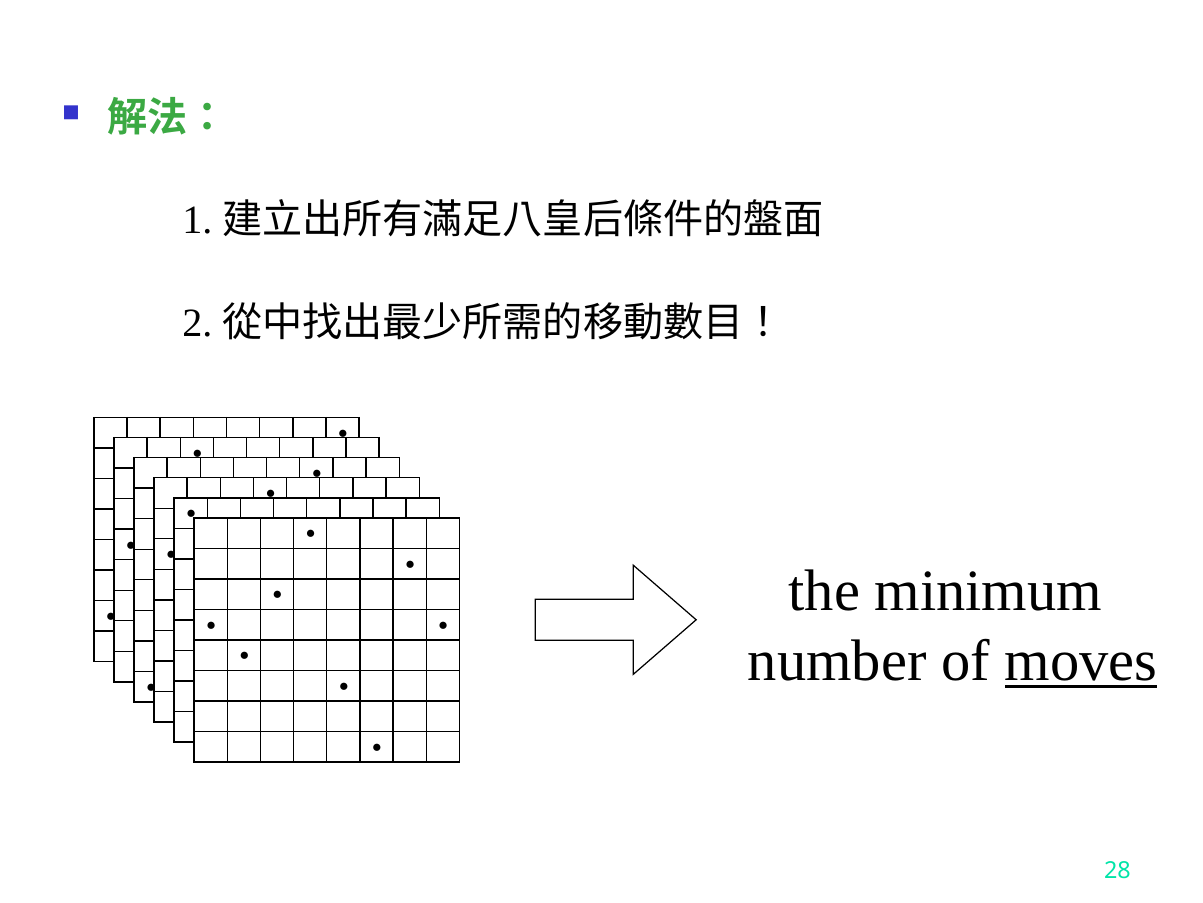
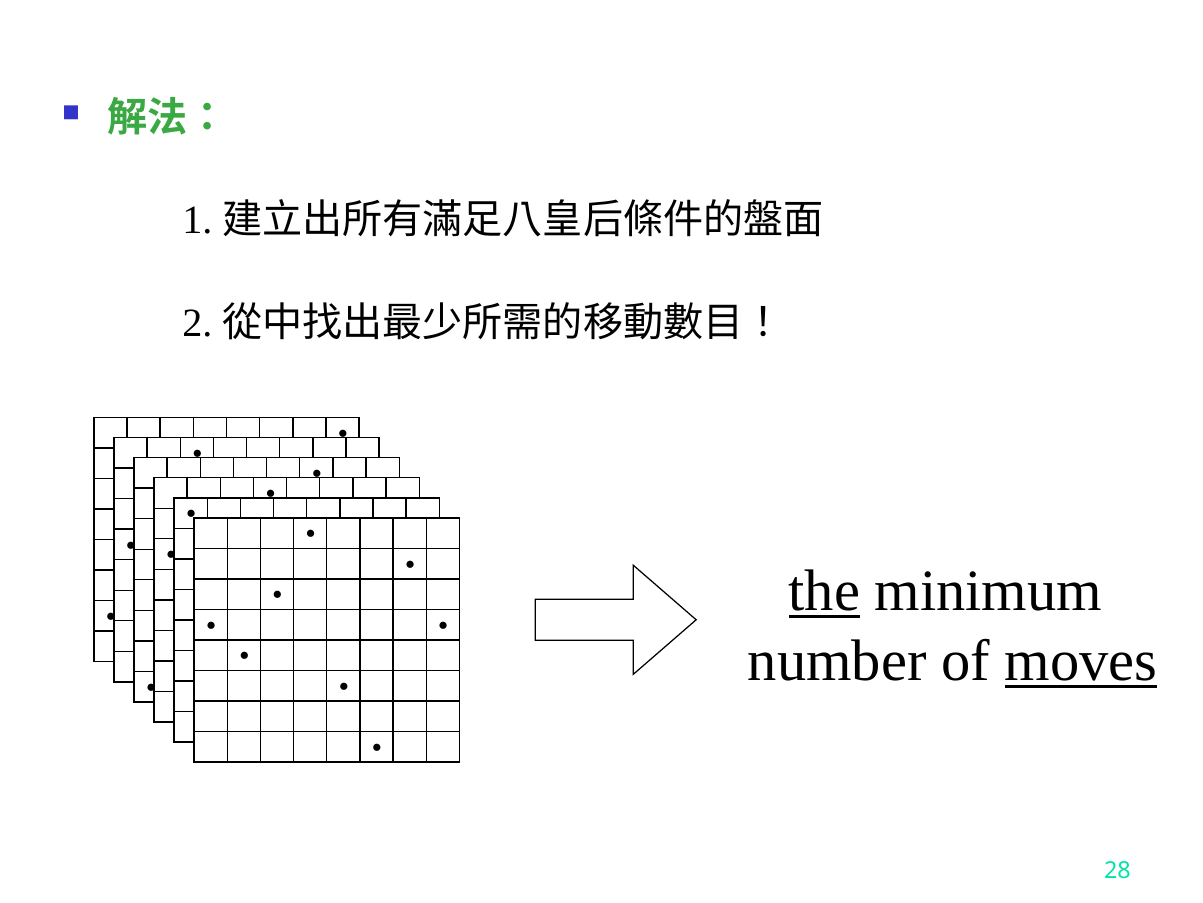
the underline: none -> present (824, 591)
